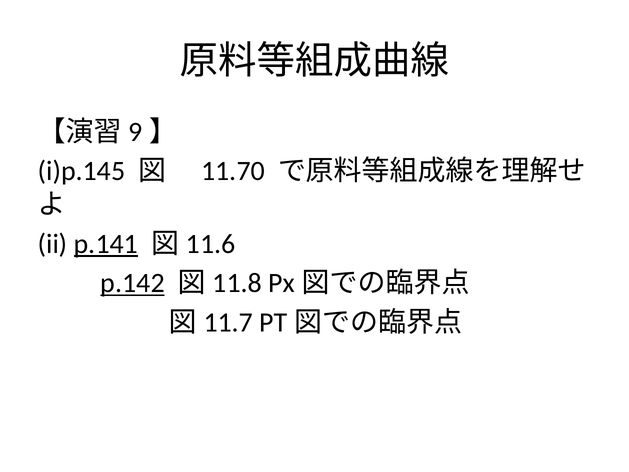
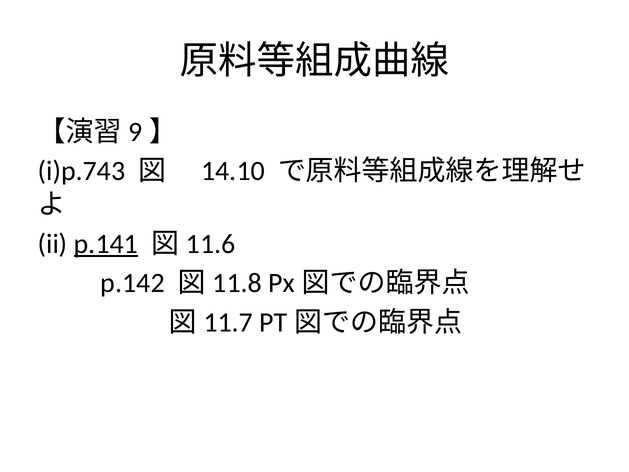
i)p.145: i)p.145 -> i)p.743 (82, 171)
11.70: 11.70 -> 14.10 (233, 171)
p.142 underline: present -> none (133, 283)
